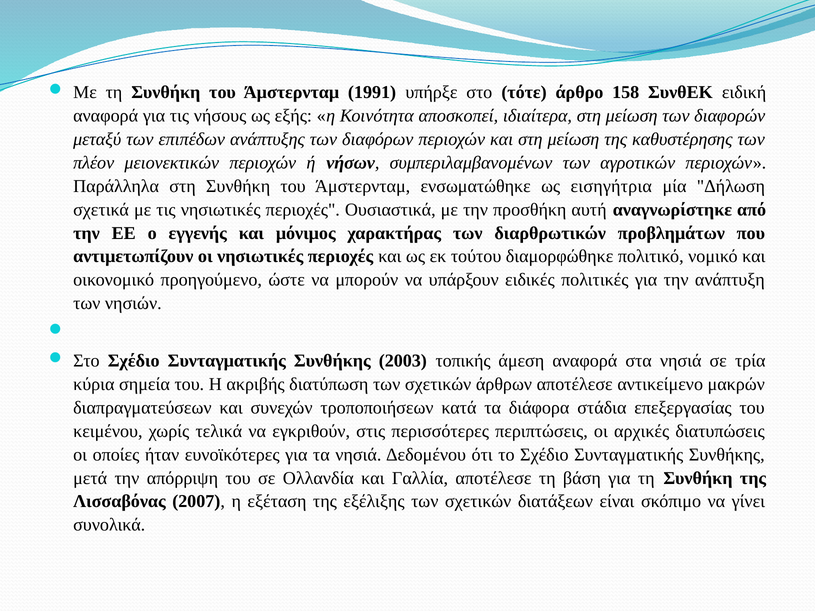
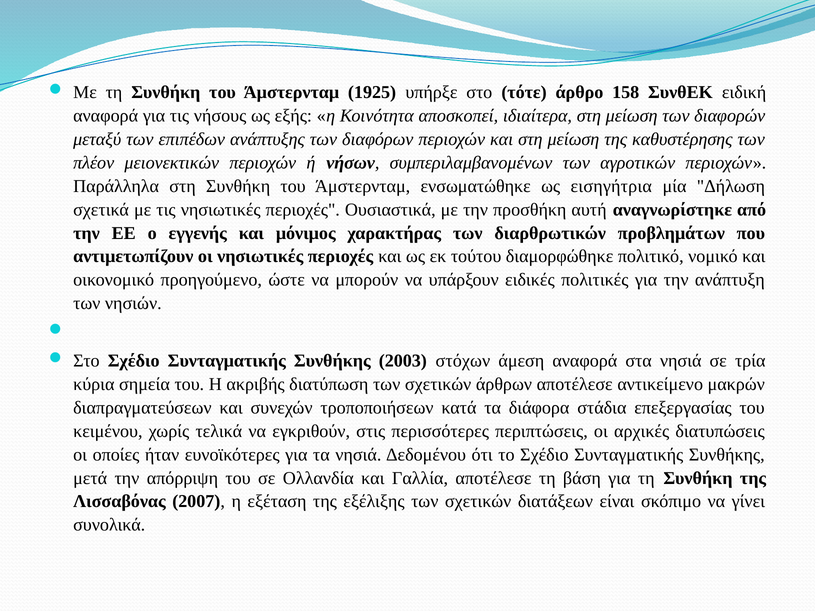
1991: 1991 -> 1925 (372, 92)
τοπικής: τοπικής -> στόχων (463, 361)
